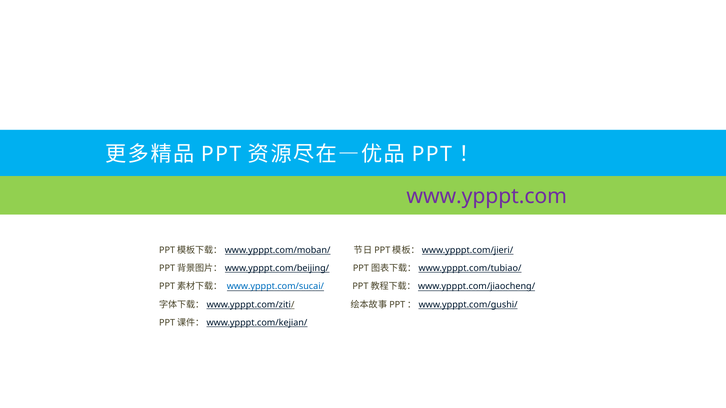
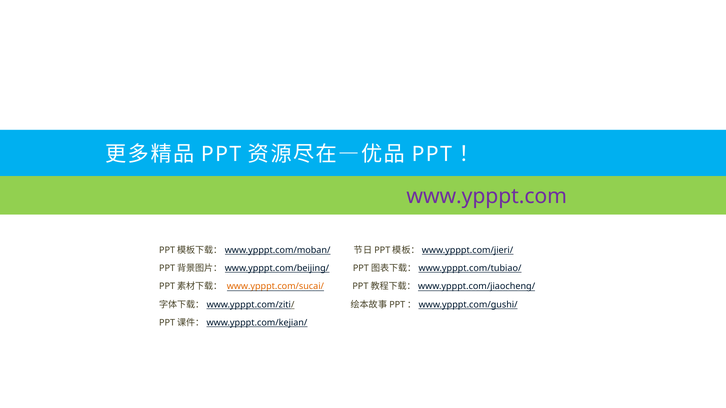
www.ypppt.com/sucai/ colour: blue -> orange (275, 287)
